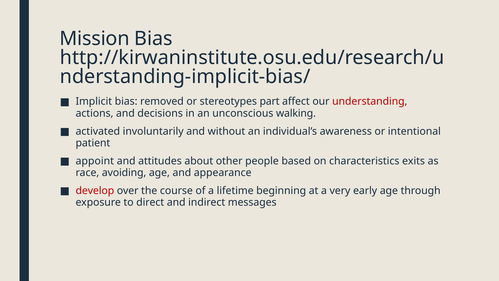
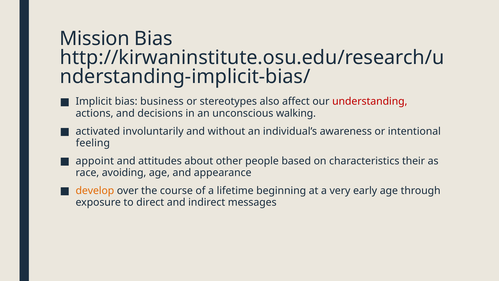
removed: removed -> business (162, 101)
part: part -> also (270, 101)
patient: patient -> feeling (93, 143)
exits: exits -> their (414, 161)
develop colour: red -> orange (95, 190)
